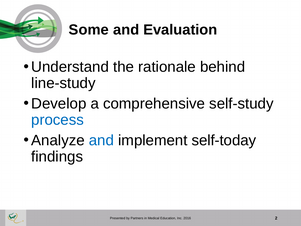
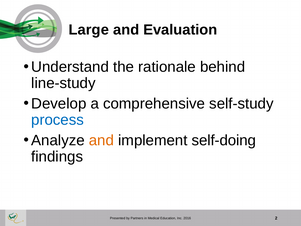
Some: Some -> Large (89, 30)
and colour: blue -> orange (101, 140)
self-today: self-today -> self-doing (224, 140)
